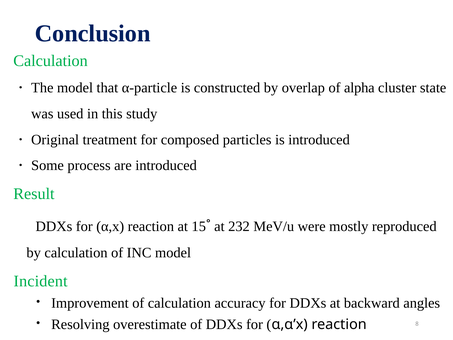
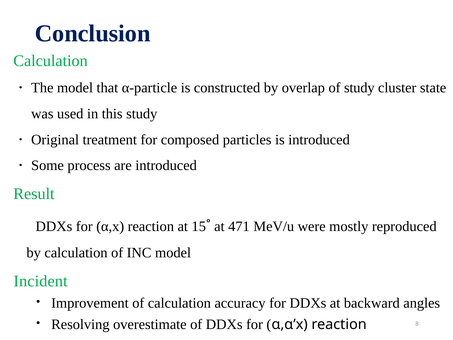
of alpha: alpha -> study (359, 88)
232: 232 -> 471 (239, 226)
